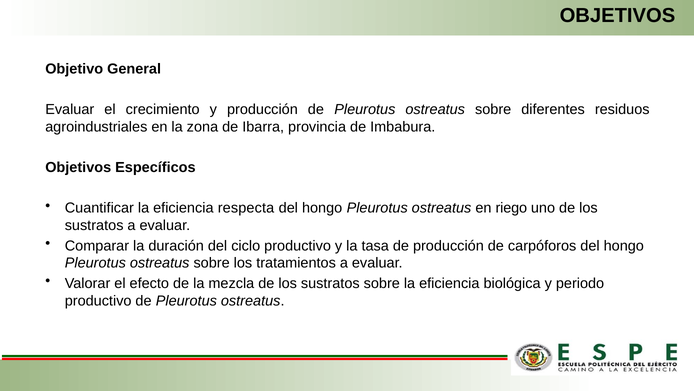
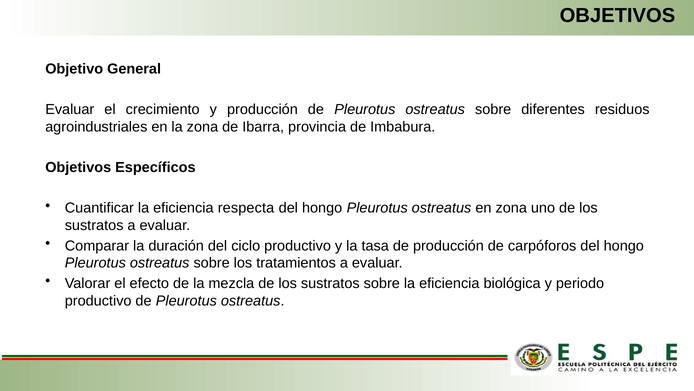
en riego: riego -> zona (511, 208)
